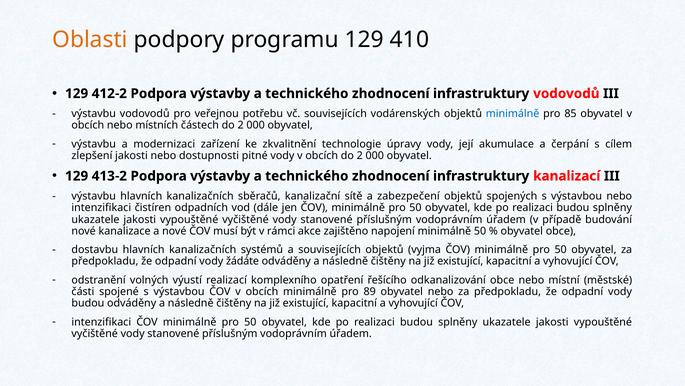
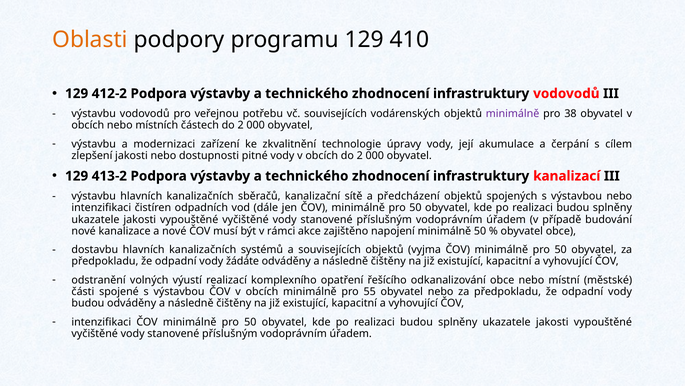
minimálně colour: blue -> purple (513, 114)
85: 85 -> 38 (570, 114)
zabezpečení: zabezpečení -> předcházení (408, 196)
89: 89 -> 55 (370, 291)
